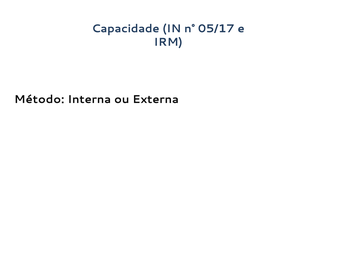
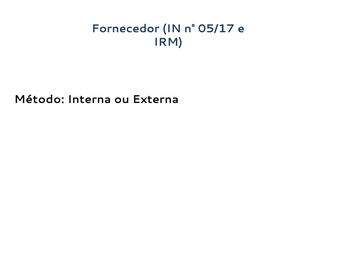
Capacidade: Capacidade -> Fornecedor (126, 29)
